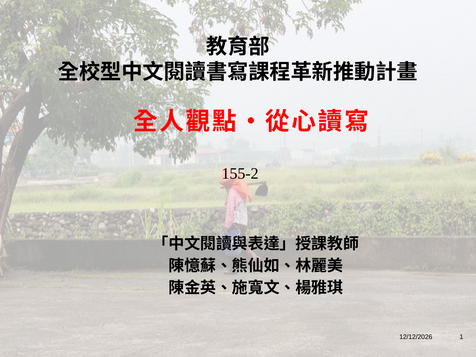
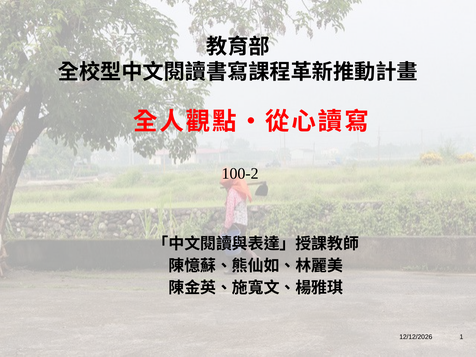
155-2: 155-2 -> 100-2 (240, 173)
